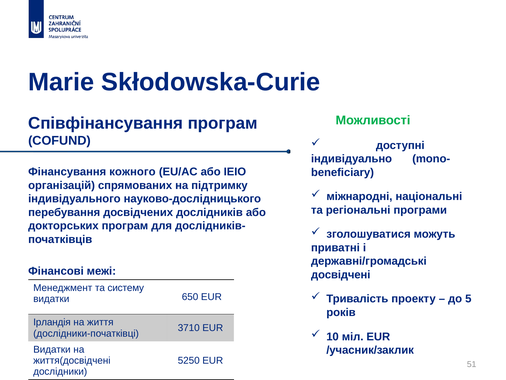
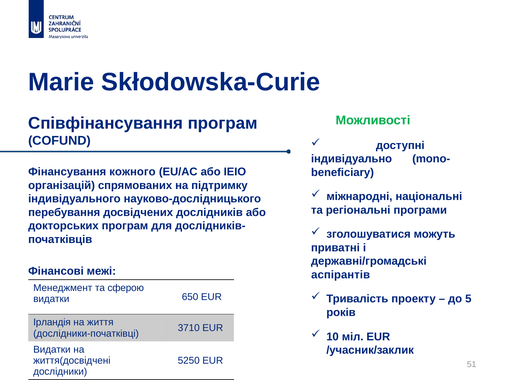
досвідчені: досвідчені -> аспірантів (341, 274)
систему: систему -> сферою (126, 287)
